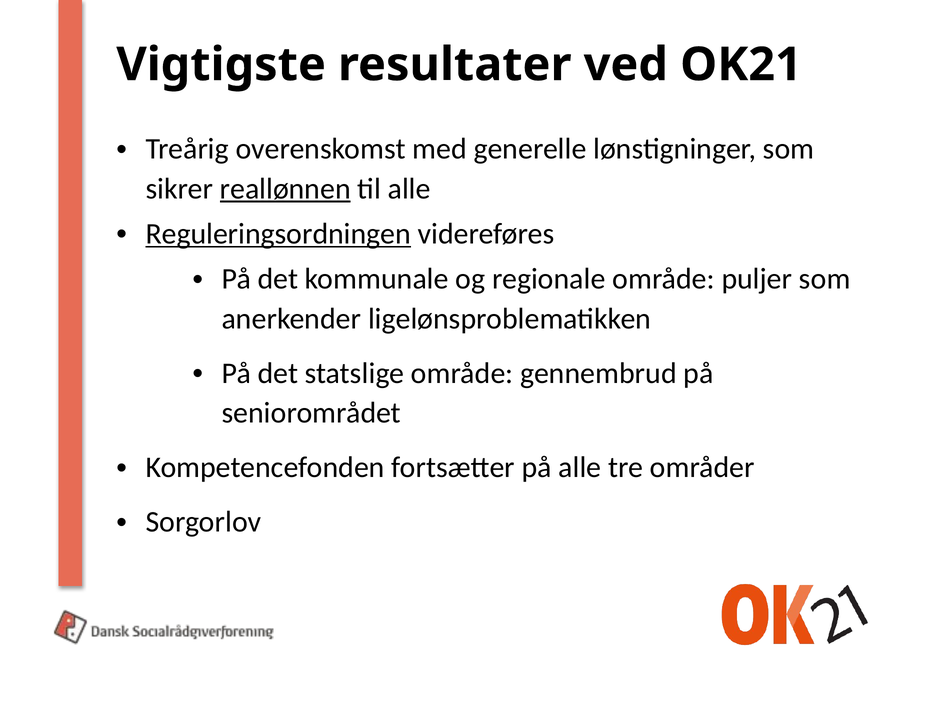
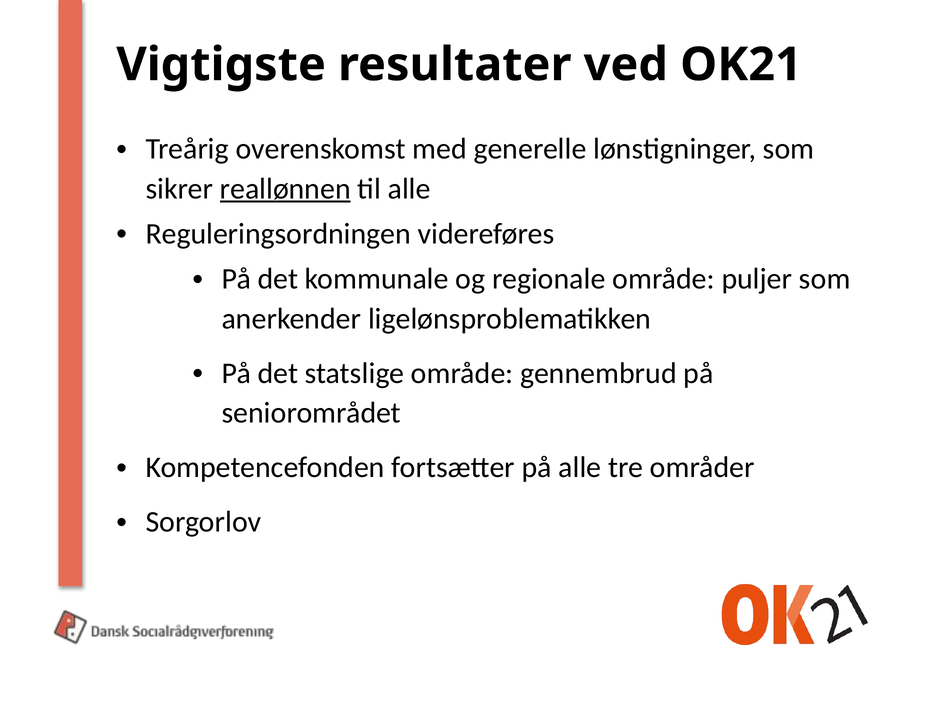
Reguleringsordningen underline: present -> none (278, 234)
